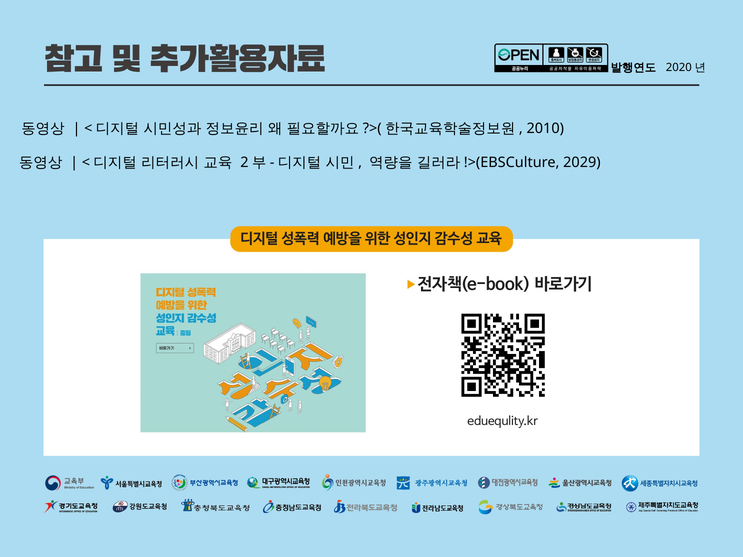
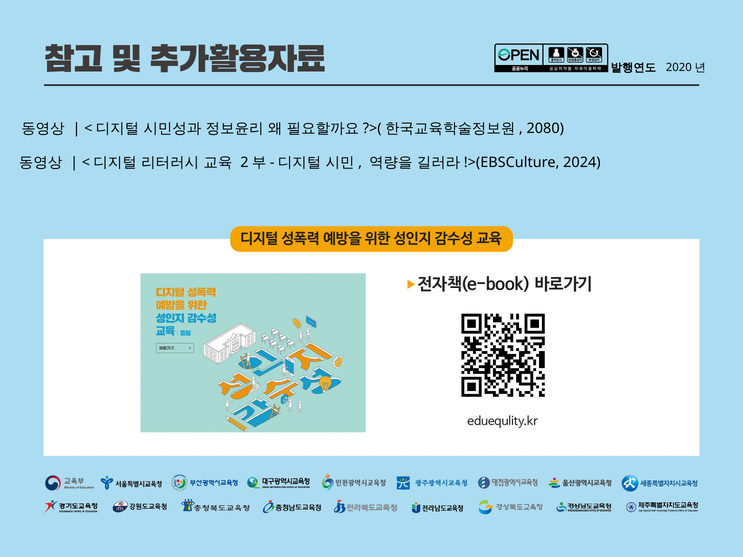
2010: 2010 -> 2080 (545, 129)
2029: 2029 -> 2024 (582, 162)
